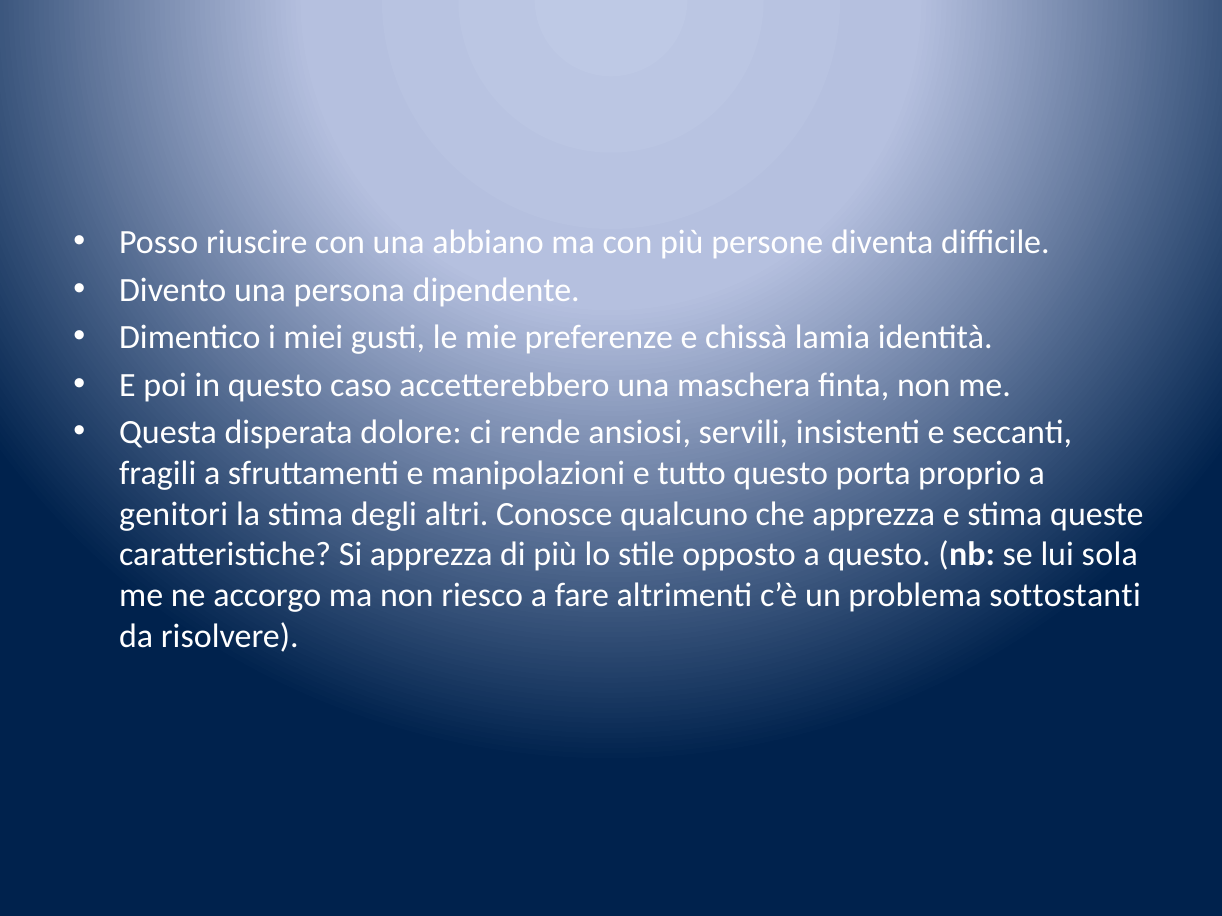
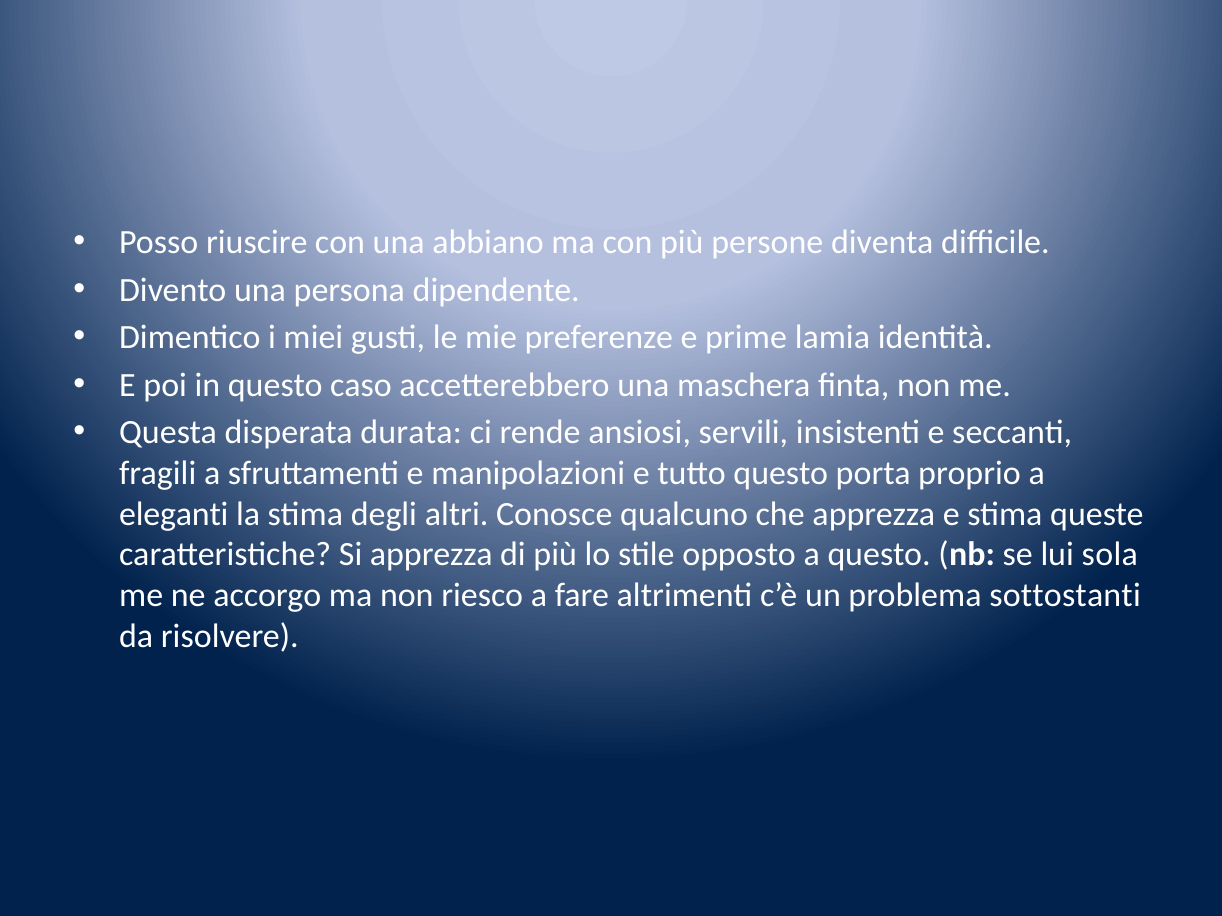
chissà: chissà -> prime (746, 338)
dolore: dolore -> durata (411, 433)
genitori: genitori -> eleganti (174, 514)
